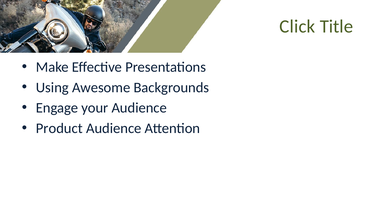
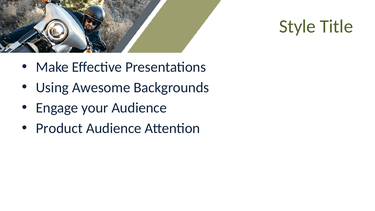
Click: Click -> Style (297, 26)
